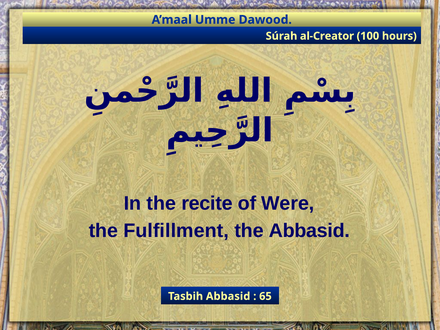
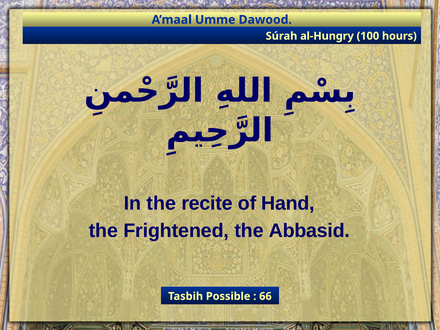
al-Creator: al-Creator -> al-Hungry (327, 36)
Were: Were -> Hand (288, 203)
Fulfillment: Fulfillment -> Frightened (176, 231)
Tasbih Abbasid: Abbasid -> Possible (228, 296)
65: 65 -> 66 (265, 296)
